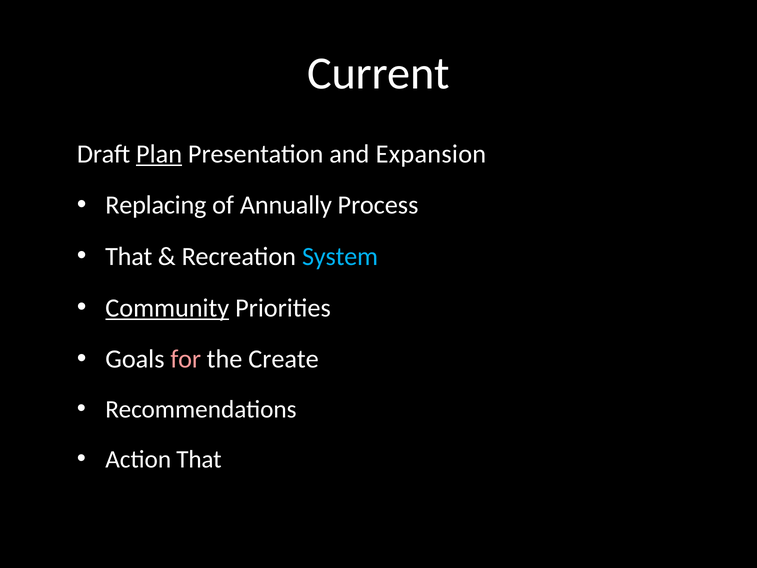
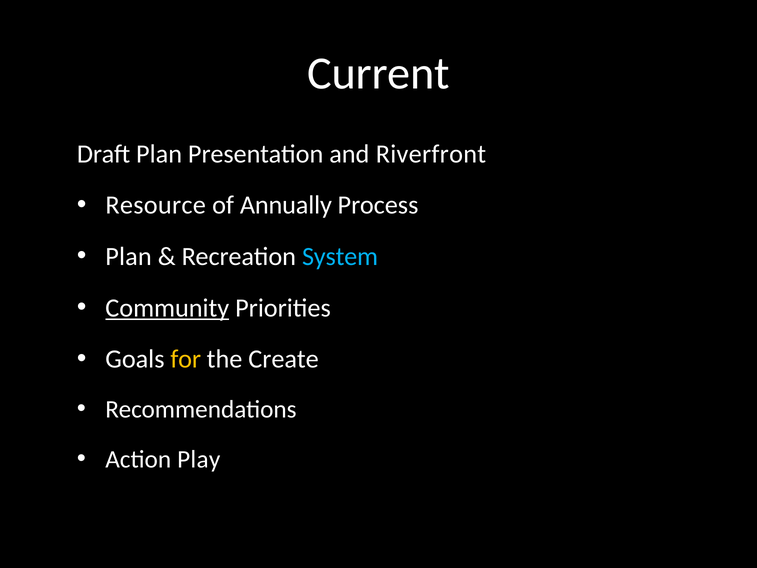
Plan underline: present -> none (159, 154)
Expansion: Expansion -> Riverfront (431, 154)
Replacing: Replacing -> Resource (156, 205)
That: That -> Plan (129, 256)
for colour: pink -> yellow (186, 359)
Action That: That -> Play (199, 459)
